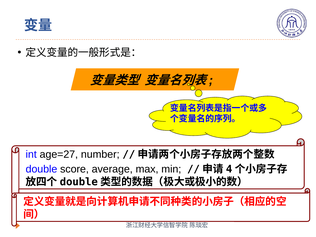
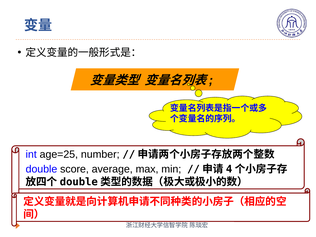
age=27: age=27 -> age=25 (59, 154)
